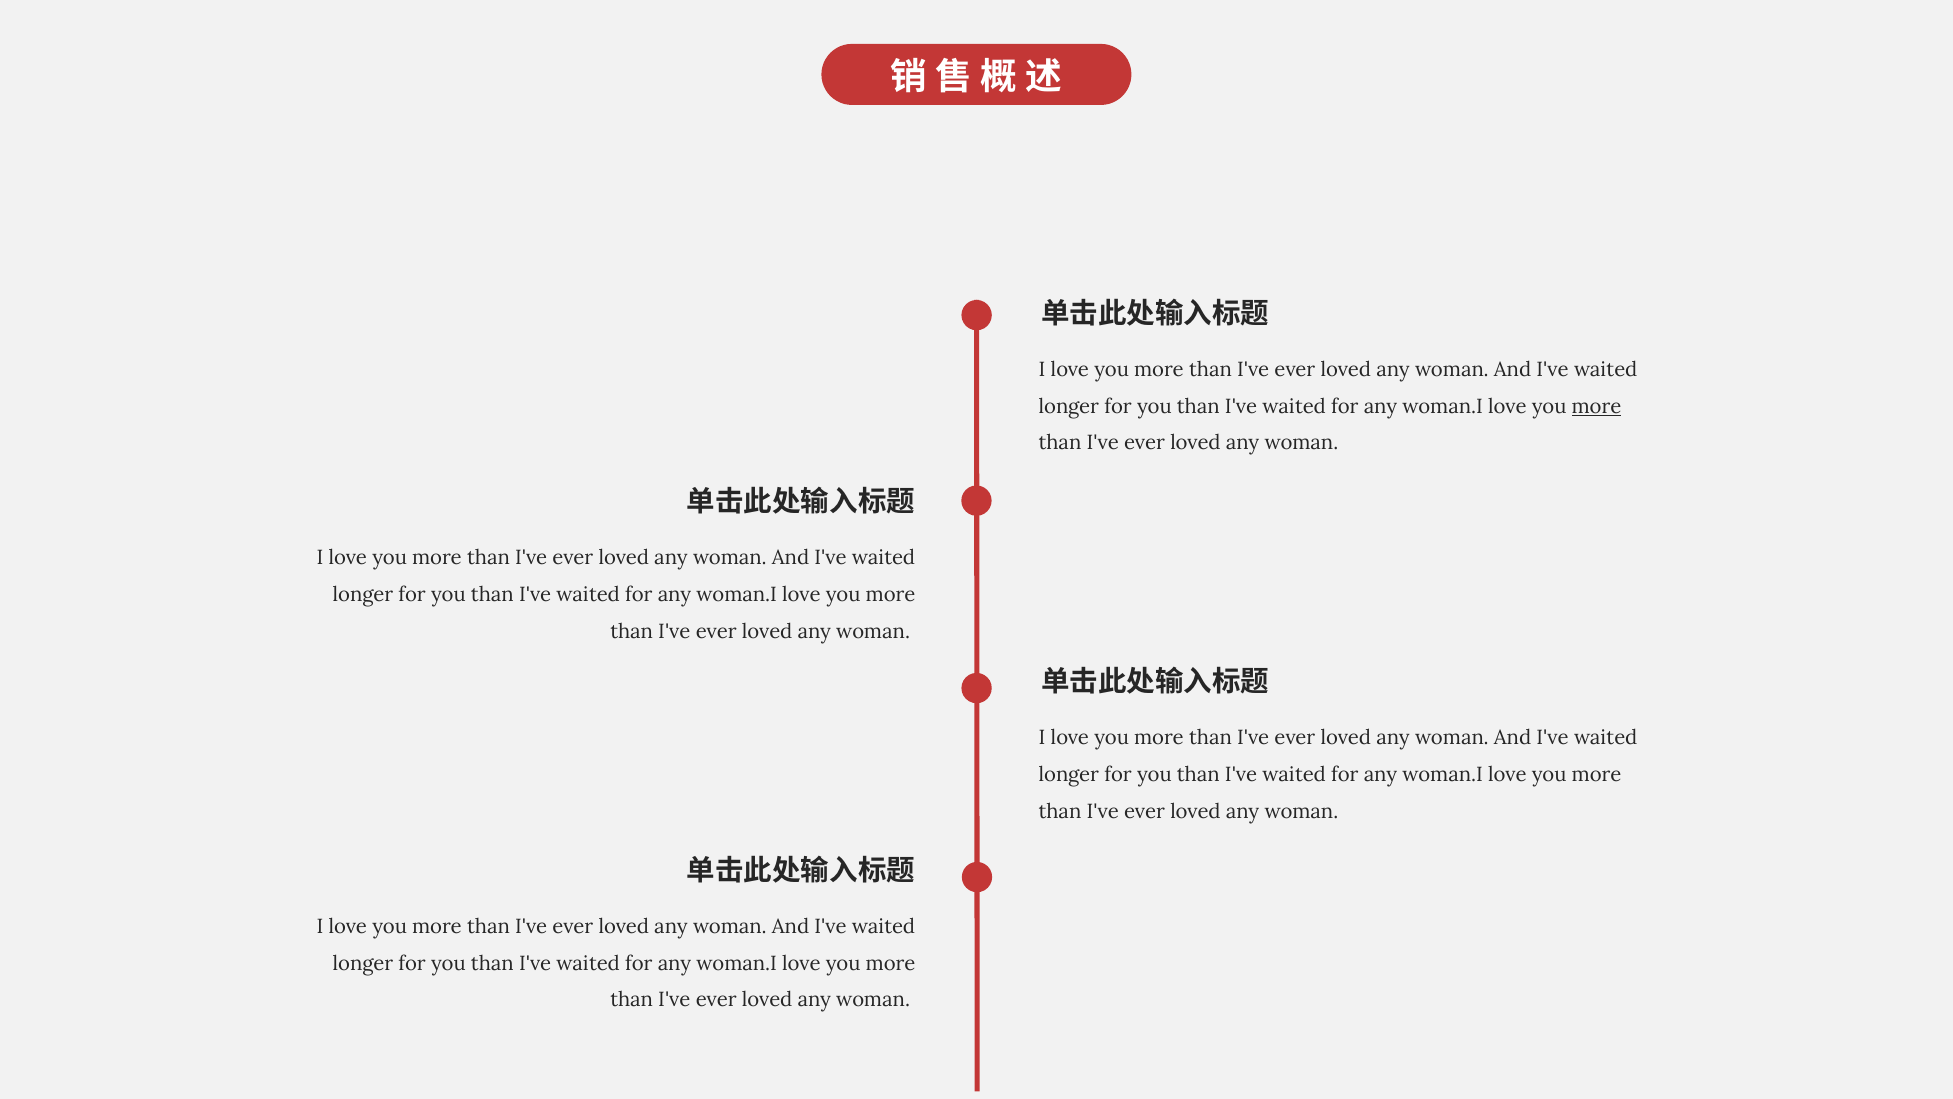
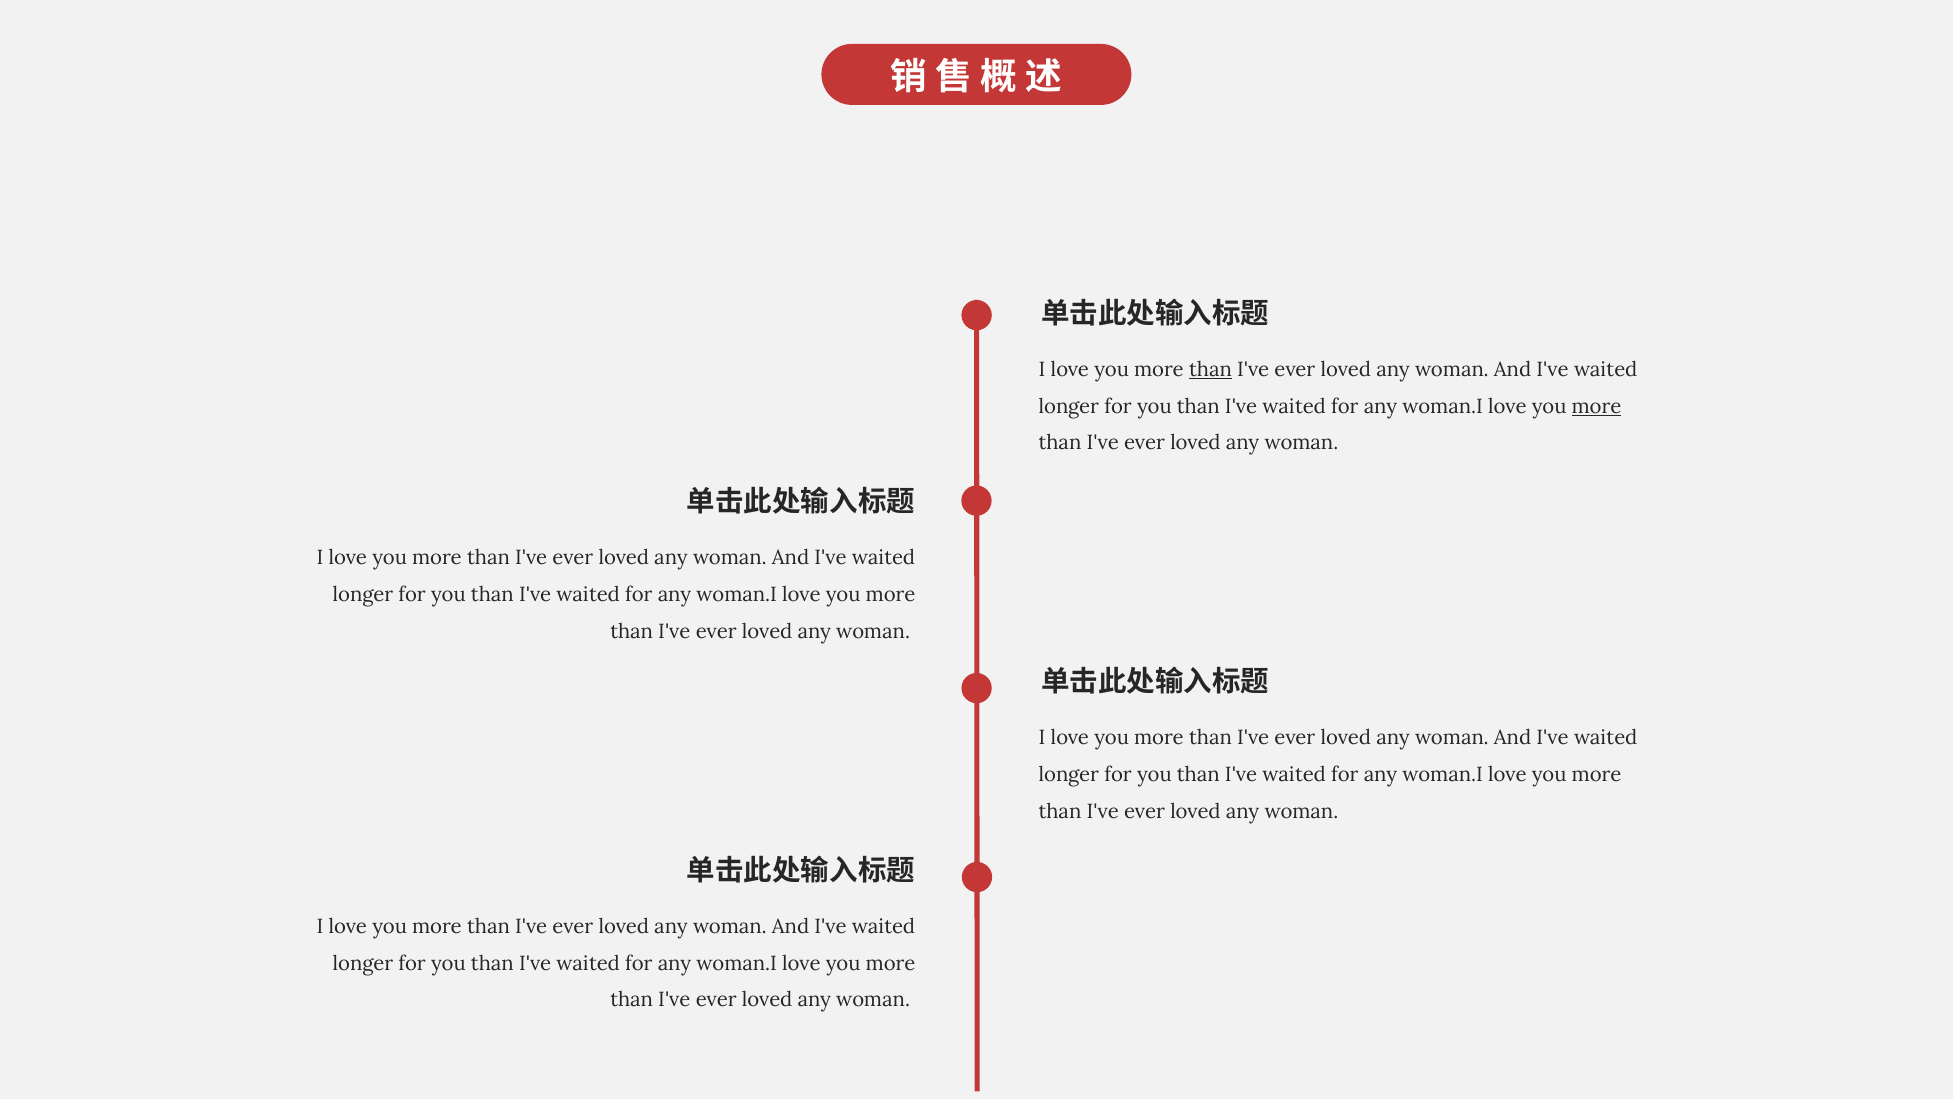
than underline: none -> present (1211, 370)
